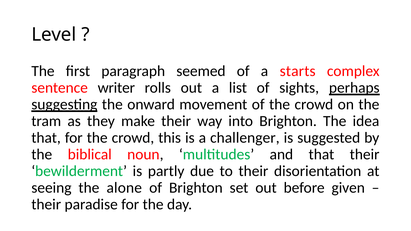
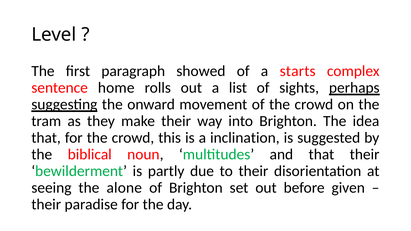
seemed: seemed -> showed (201, 71)
writer: writer -> home (116, 88)
challenger: challenger -> inclination (245, 138)
